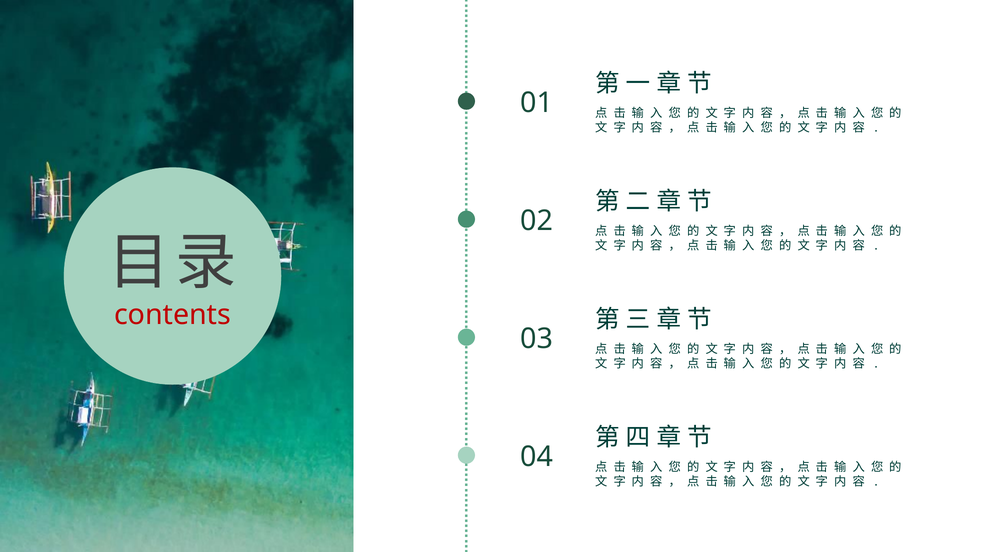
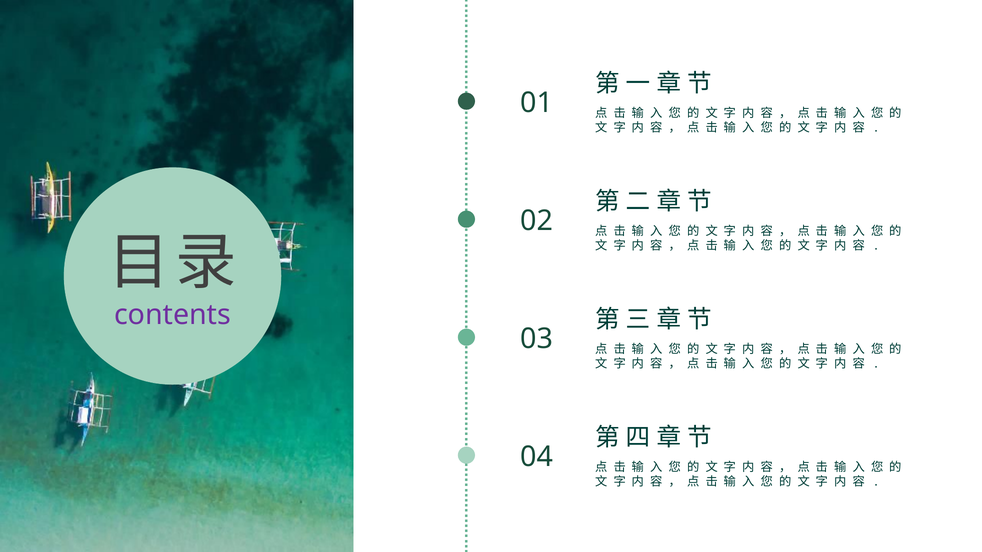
contents colour: red -> purple (172, 315)
